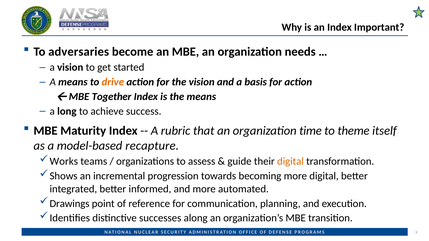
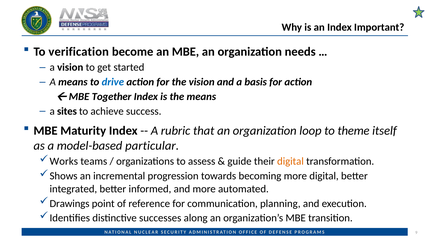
adversaries: adversaries -> verification (79, 52)
drive colour: orange -> blue (113, 82)
long: long -> sites (67, 111)
time: time -> loop (310, 131)
recapture: recapture -> particular (152, 146)
